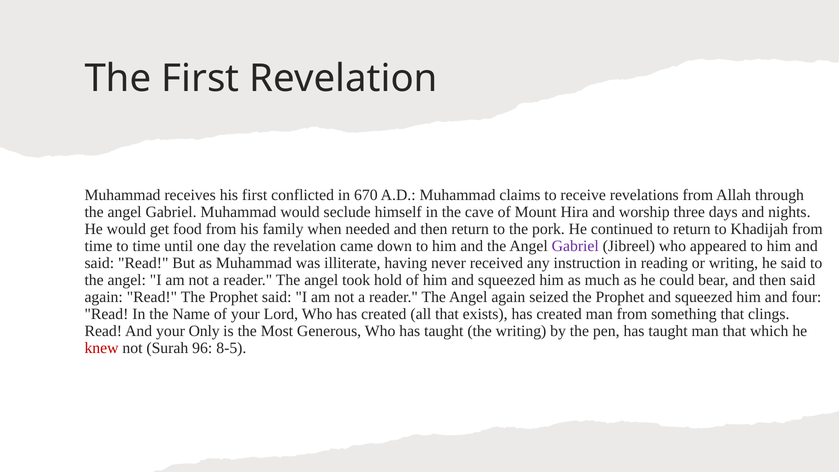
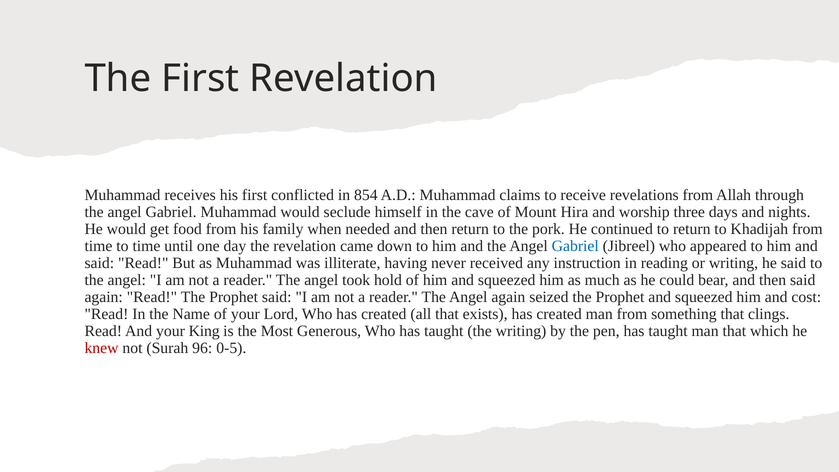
670: 670 -> 854 (366, 195)
Gabriel colour: purple -> blue (575, 246)
four: four -> cost (806, 297)
Only: Only -> King (204, 331)
8-5: 8-5 -> 0-5 (231, 348)
